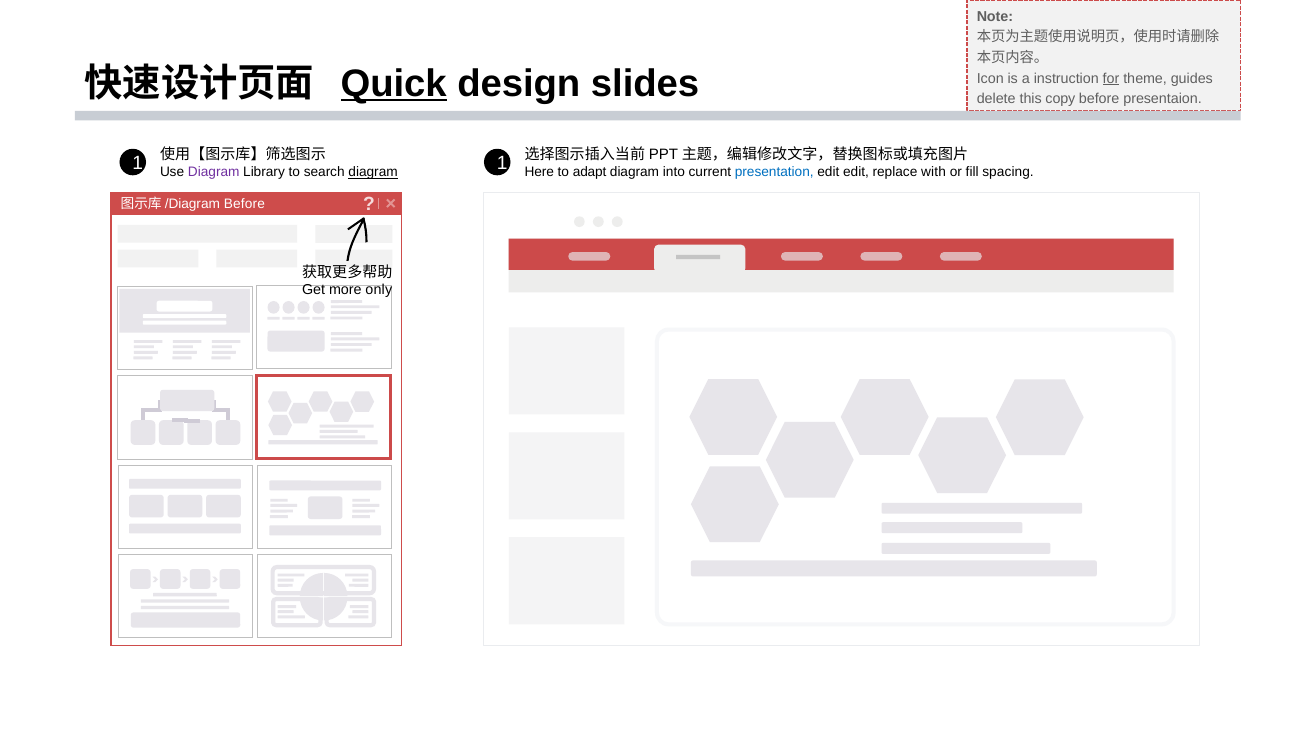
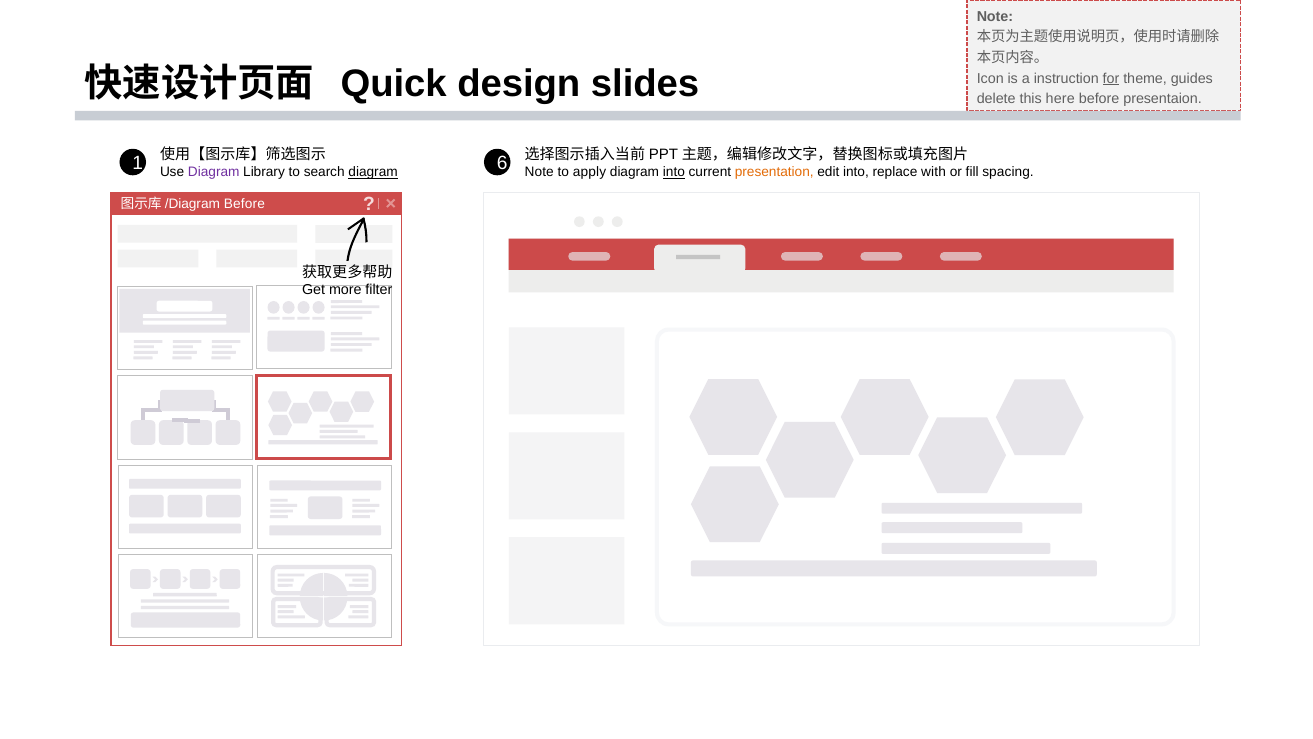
Quick underline: present -> none (394, 84)
copy: copy -> here (1060, 99)
1 1: 1 -> 6 (502, 163)
Here: Here -> Note (539, 172)
adapt: adapt -> apply (590, 172)
into underline: none -> present (674, 172)
presentation colour: blue -> orange (774, 172)
edit edit: edit -> into (856, 172)
only: only -> filter (379, 290)
